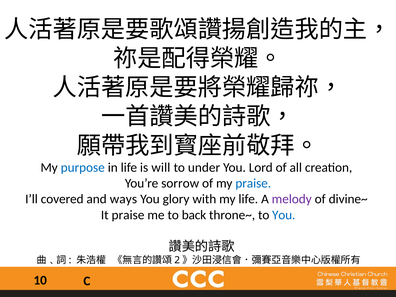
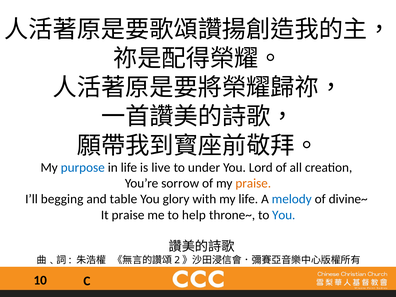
will: will -> live (161, 167)
praise colour: blue -> orange (253, 183)
covered: covered -> begging (62, 199)
ways: ways -> table (123, 199)
melody colour: purple -> blue (292, 199)
back: back -> help (194, 215)
